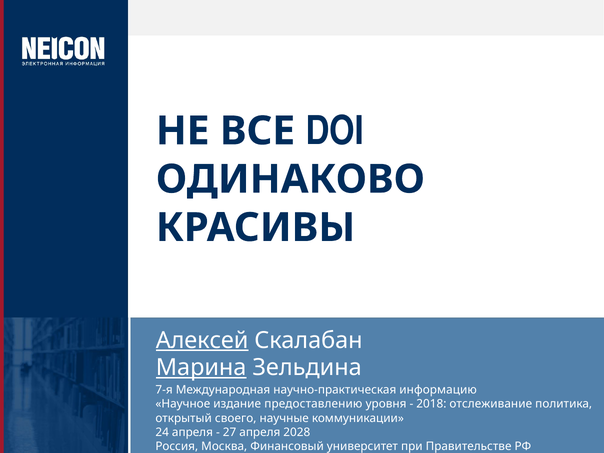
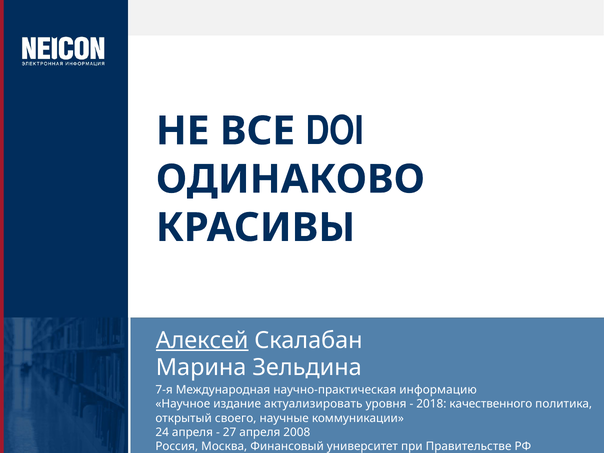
Марина underline: present -> none (201, 368)
предоставлению: предоставлению -> актуализировать (313, 404)
отслеживание: отслеживание -> качественного (491, 404)
2028: 2028 -> 2008 (297, 432)
